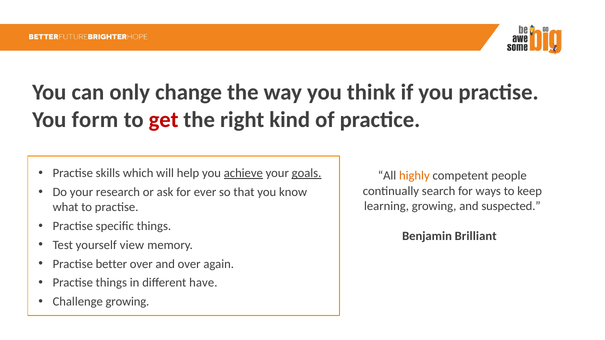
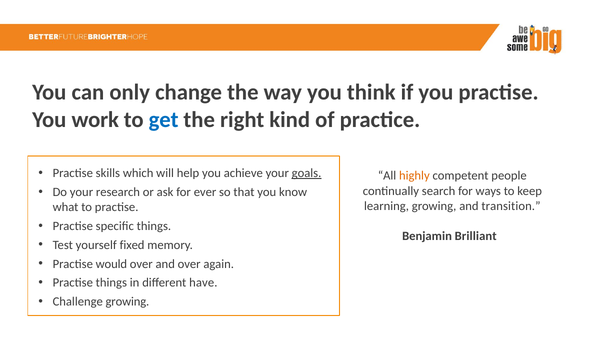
form: form -> work (95, 120)
get colour: red -> blue (164, 120)
achieve underline: present -> none (243, 173)
suspected: suspected -> transition (511, 206)
view: view -> fixed (132, 245)
better: better -> would (111, 264)
